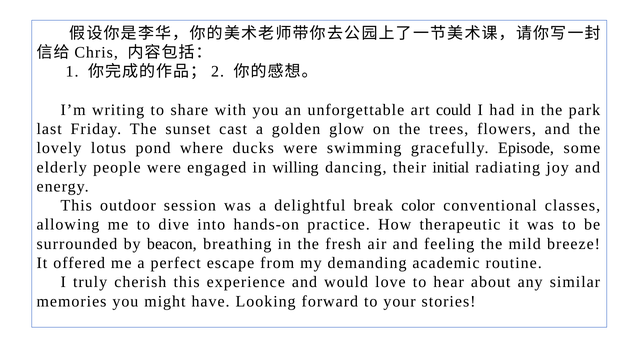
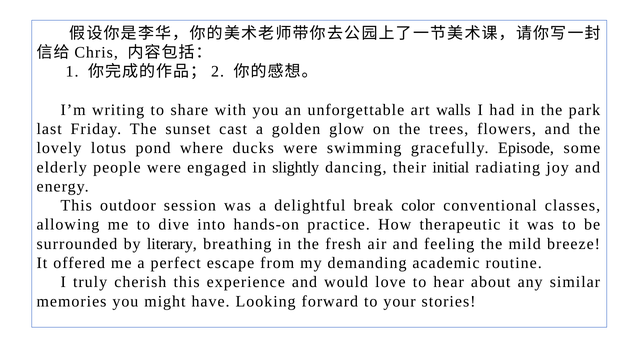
could: could -> walls (453, 110)
willing: willing -> slightly (296, 167)
beacon: beacon -> literary (172, 244)
